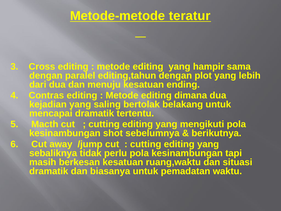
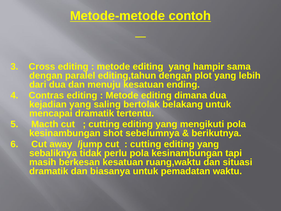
teratur: teratur -> contoh (190, 16)
